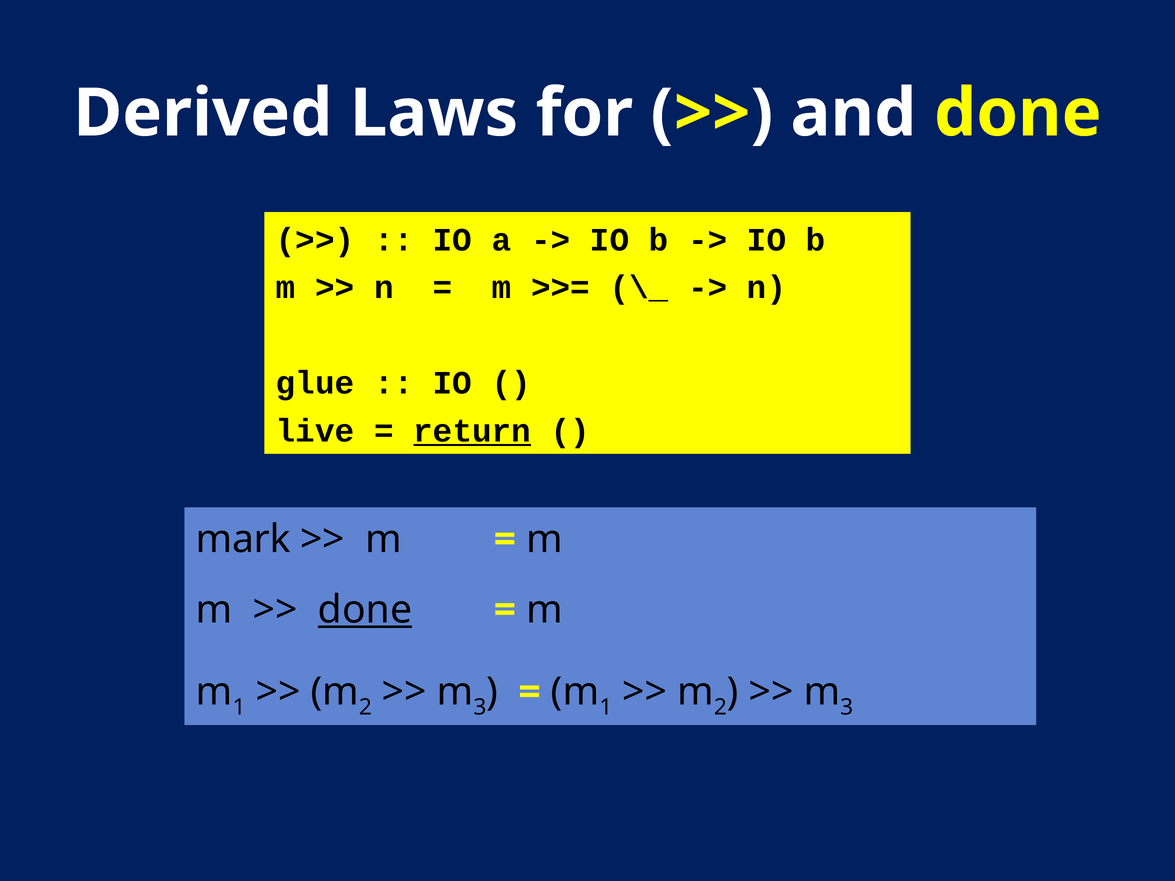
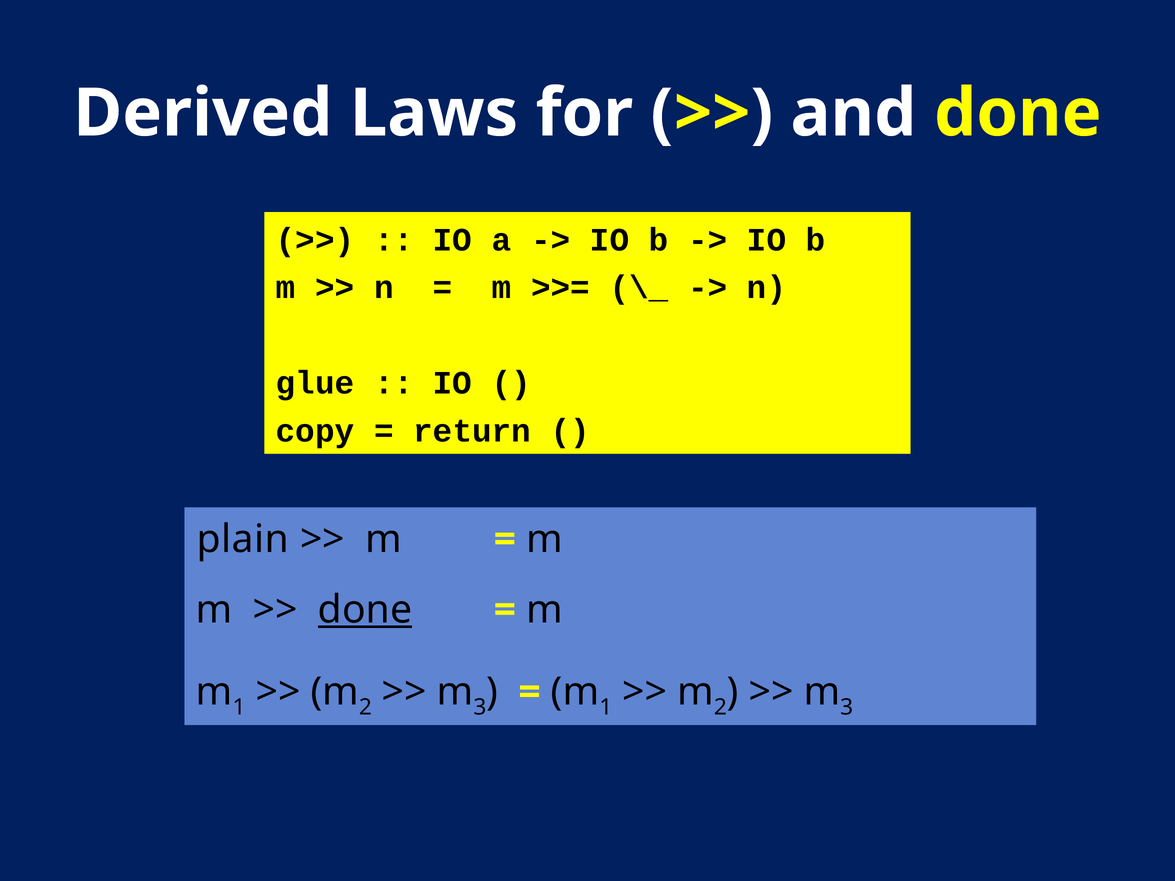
live: live -> copy (315, 431)
return underline: present -> none (472, 431)
mark: mark -> plain (243, 540)
